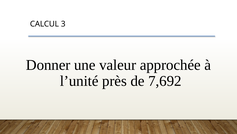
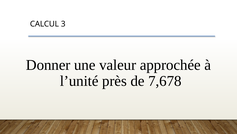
7,692: 7,692 -> 7,678 (165, 81)
